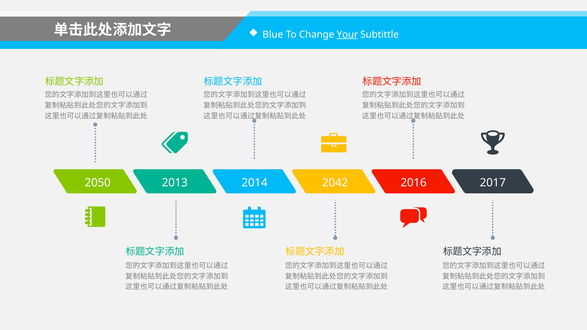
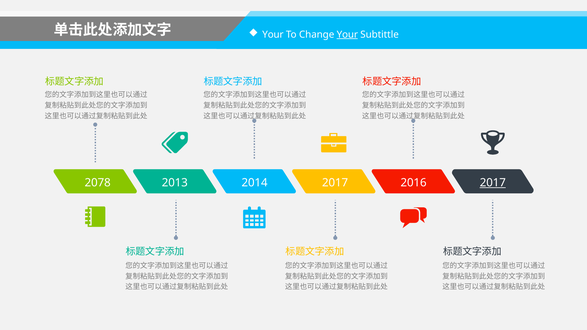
Blue: Blue -> Your (273, 35)
2050: 2050 -> 2078 (98, 183)
2014 2042: 2042 -> 2017 (335, 183)
2017 underline: none -> present (493, 183)
